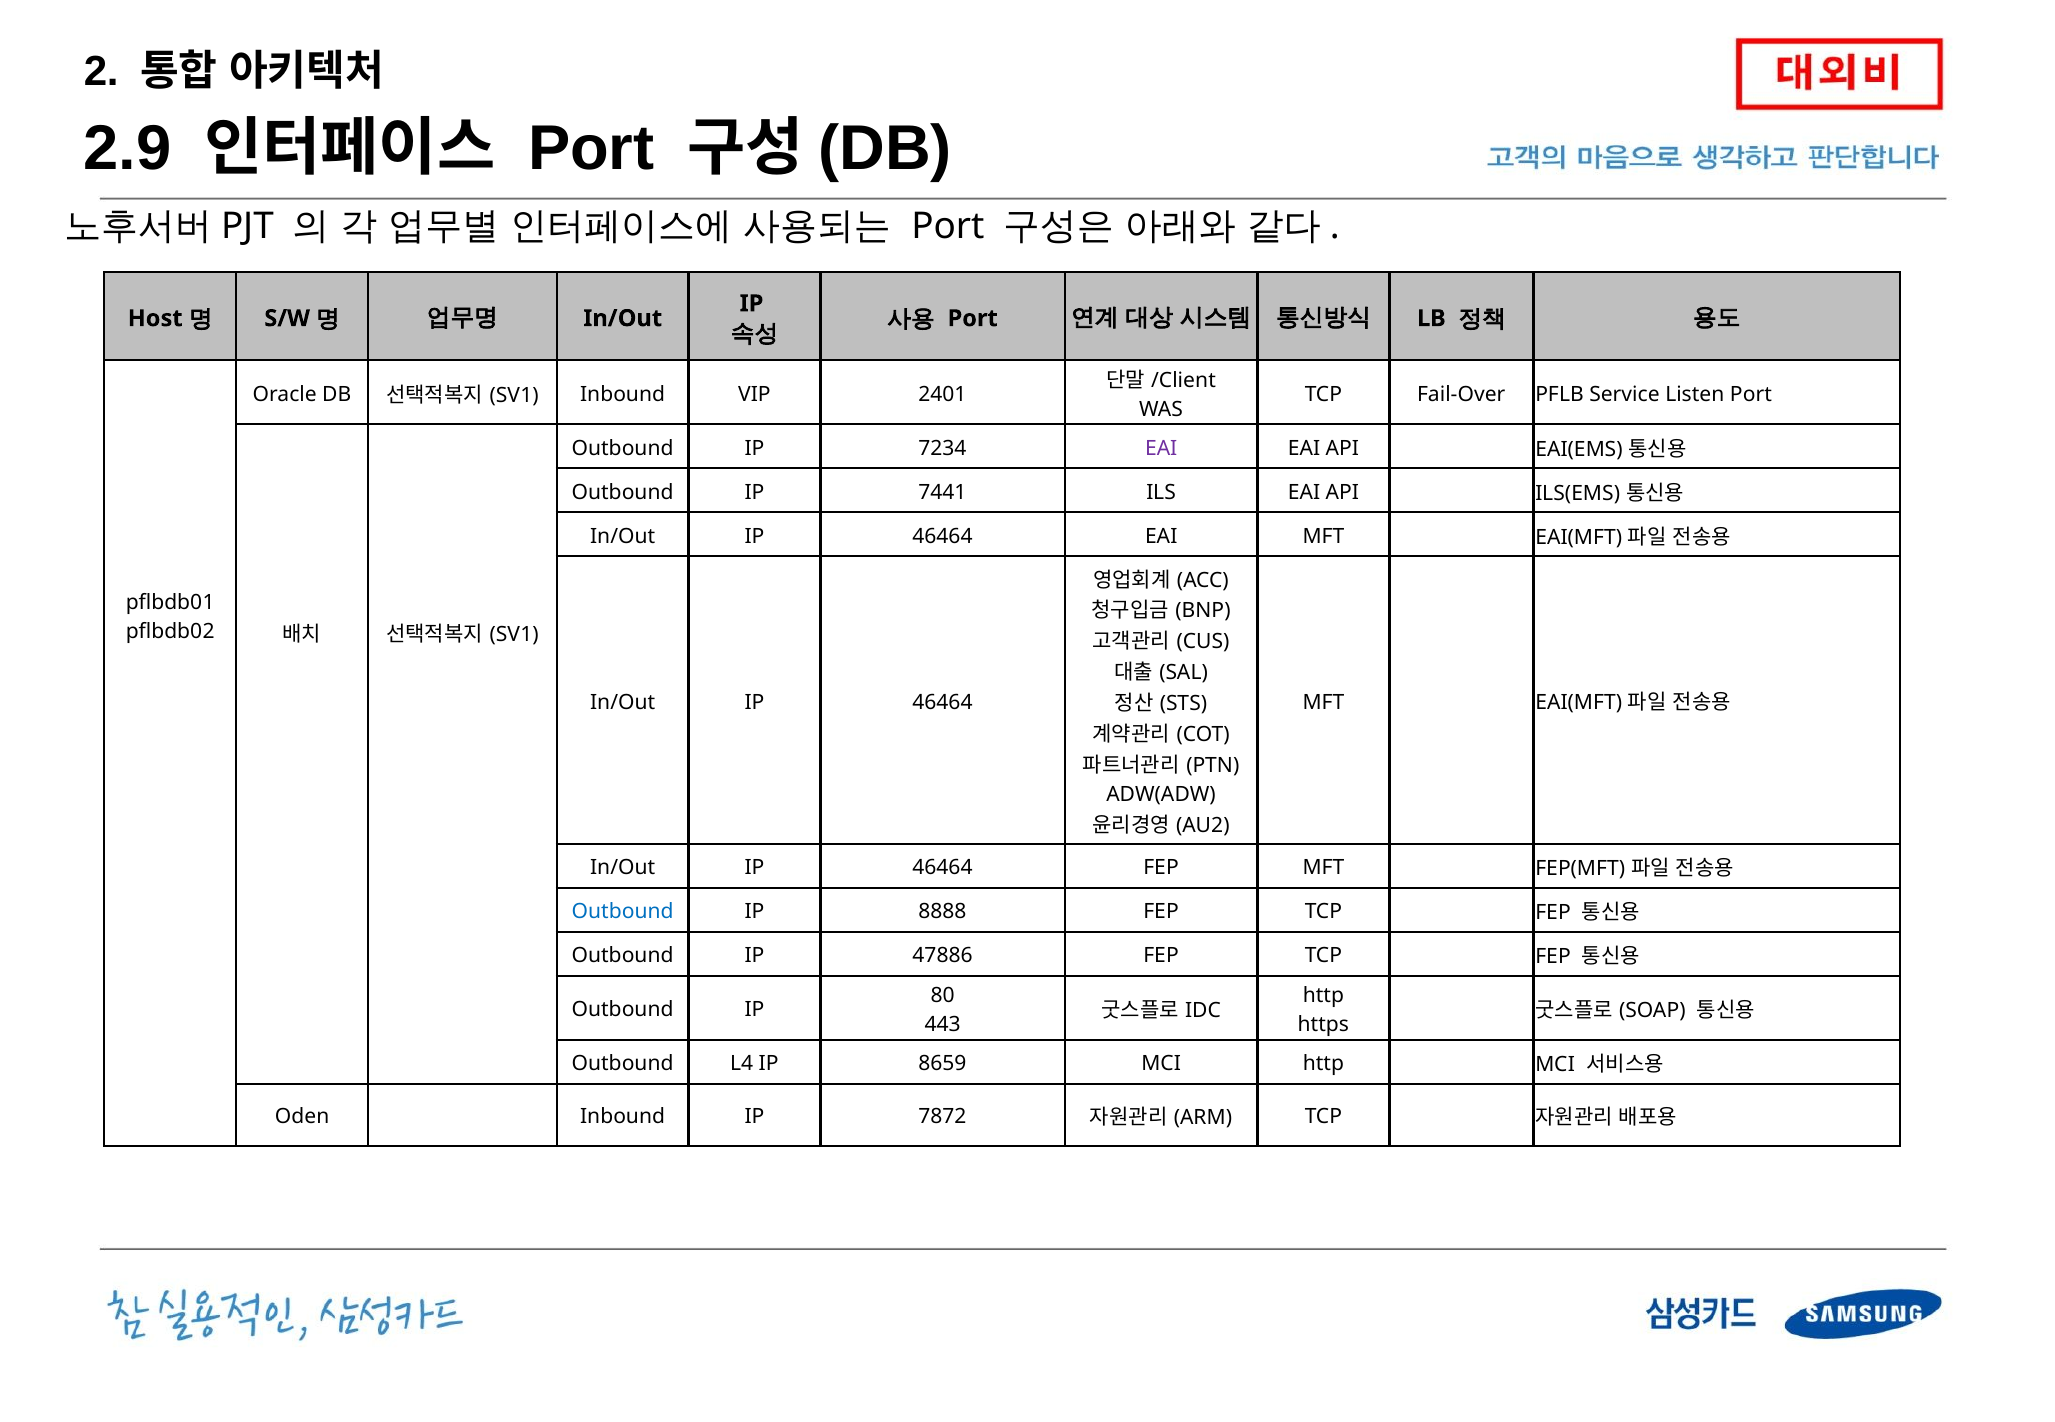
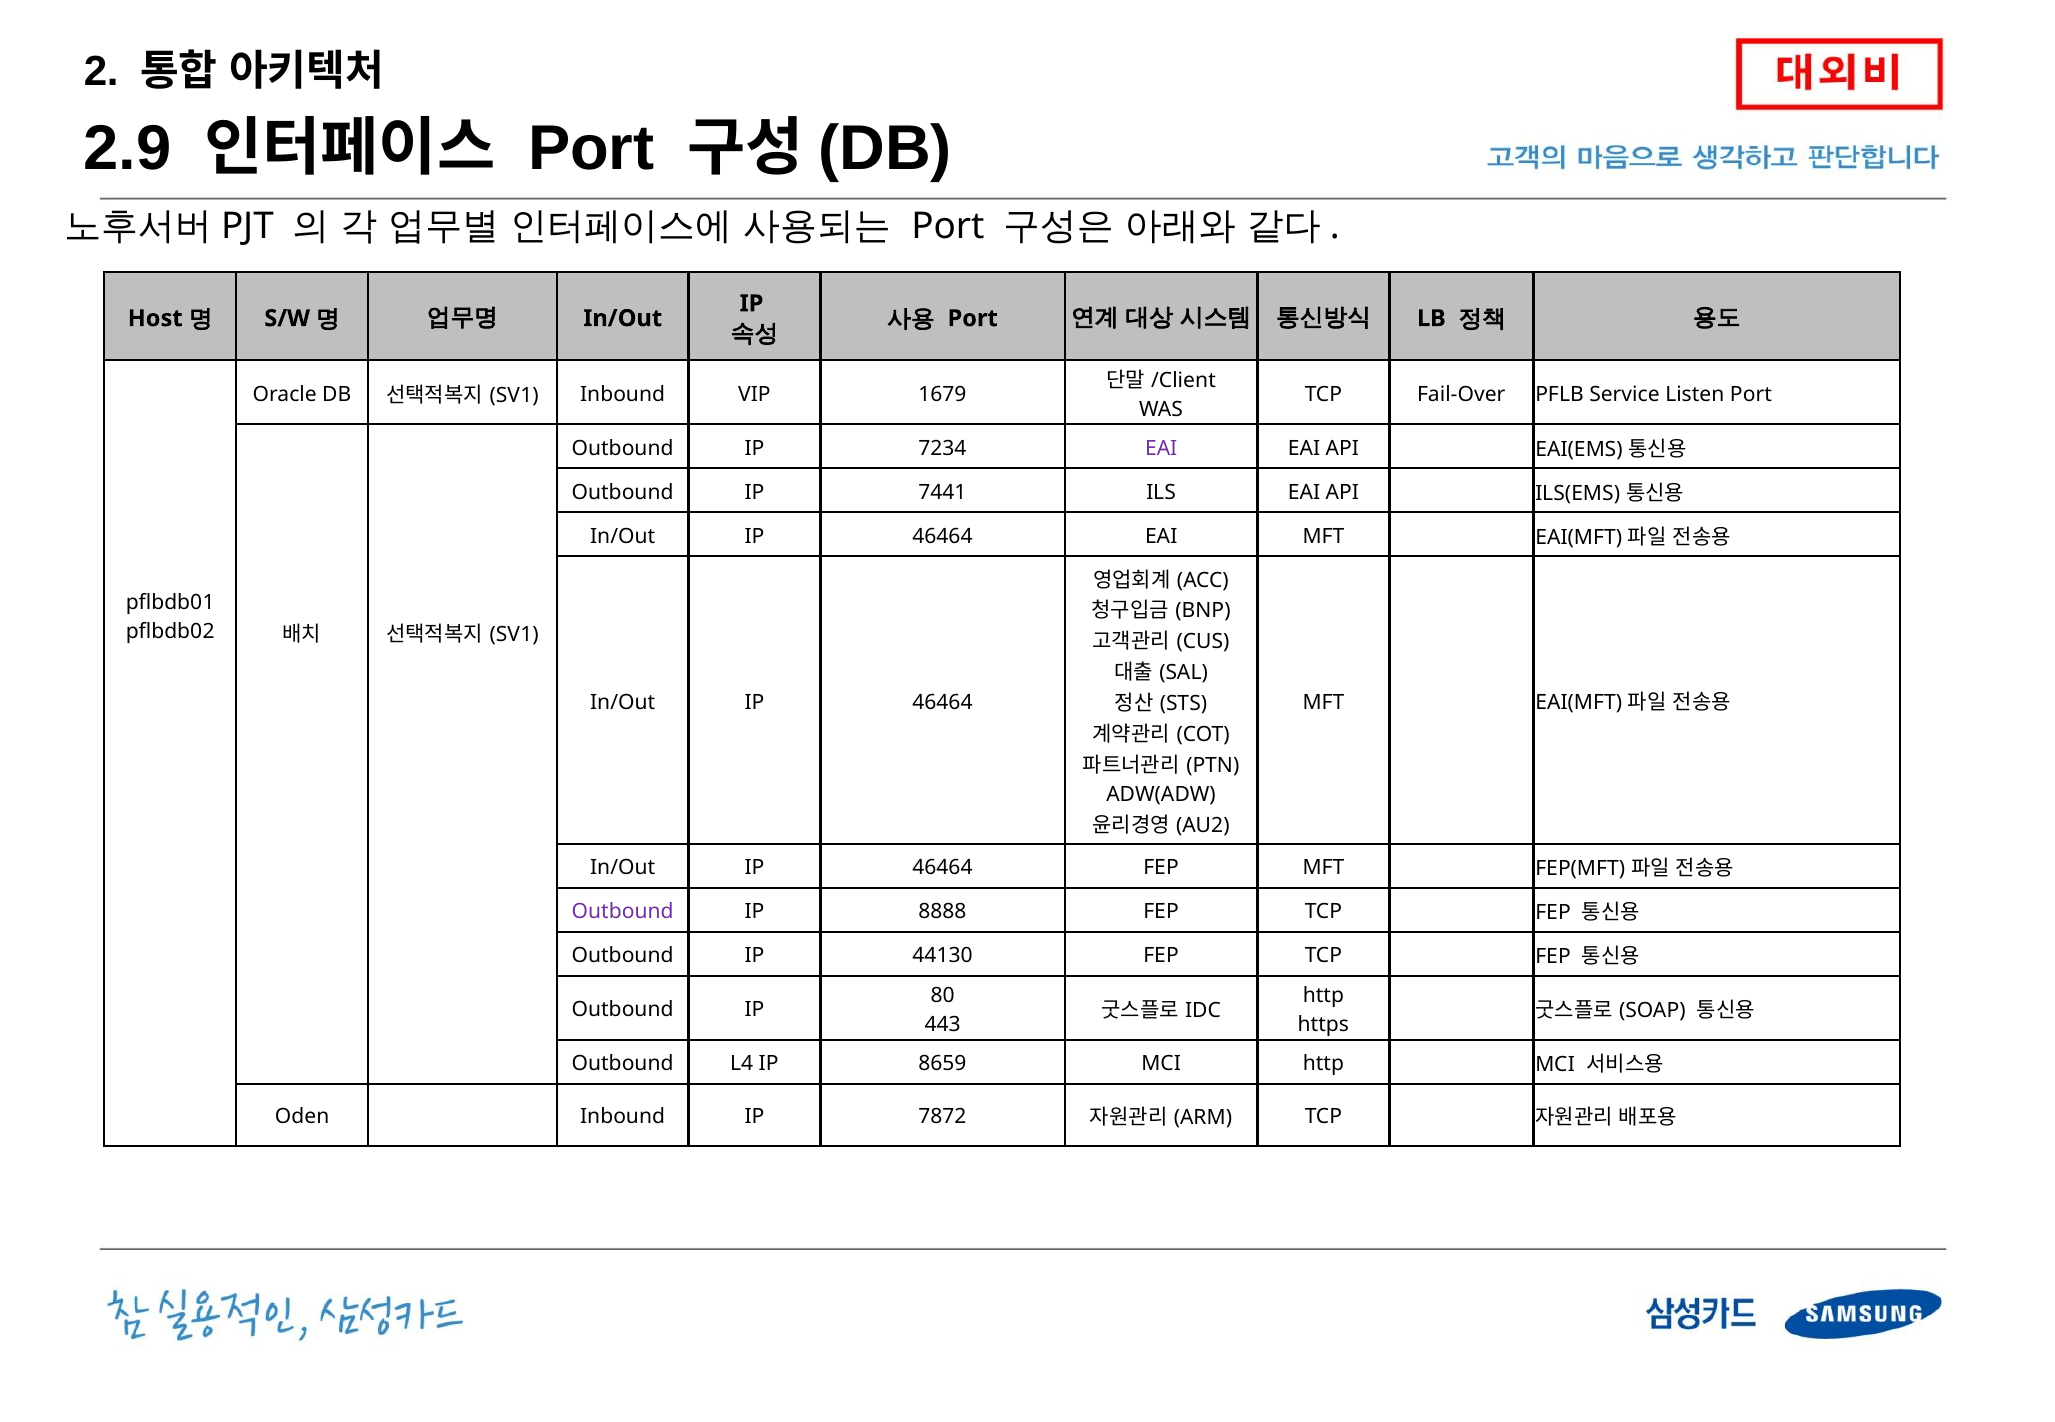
2401: 2401 -> 1679 (942, 394)
Outbound colour: blue -> purple (623, 912)
47886: 47886 -> 44130 (943, 956)
